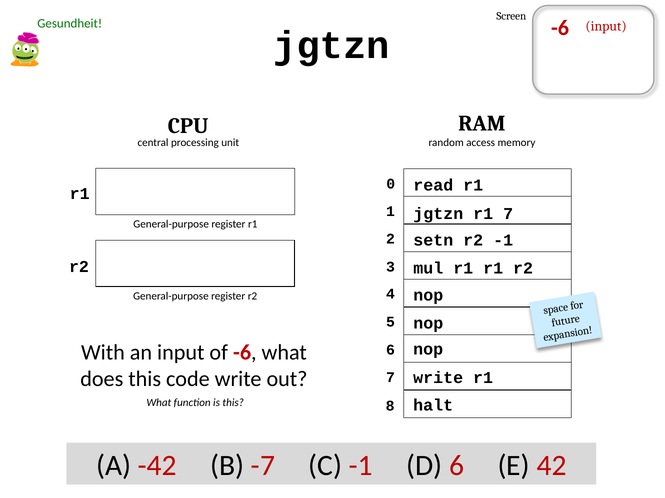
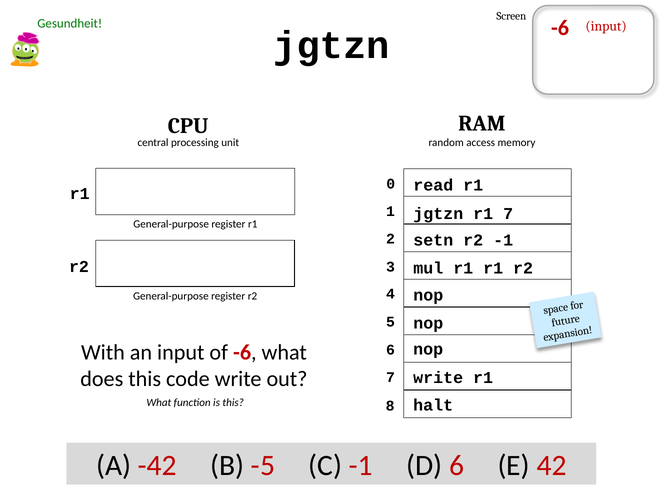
-7: -7 -> -5 (263, 466)
